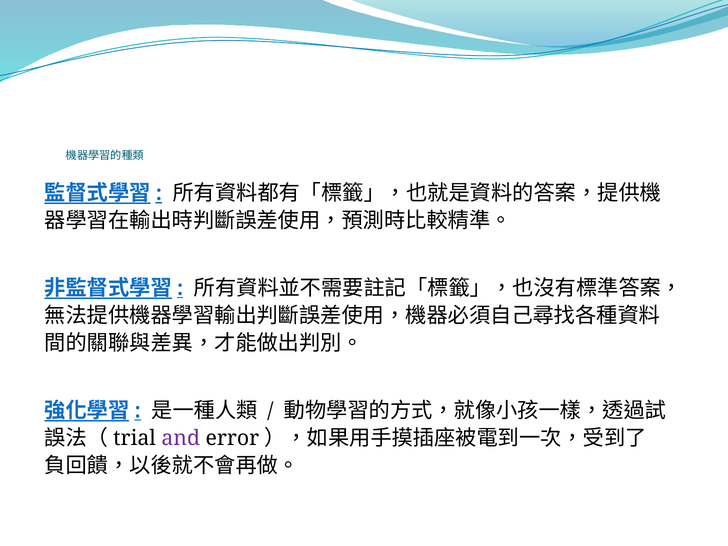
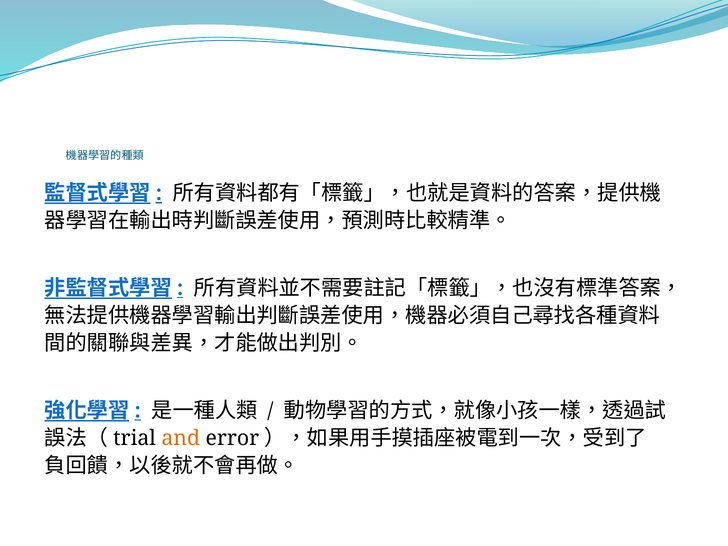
and colour: purple -> orange (181, 438)
